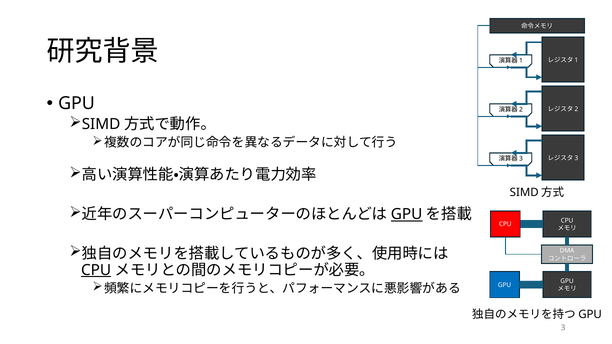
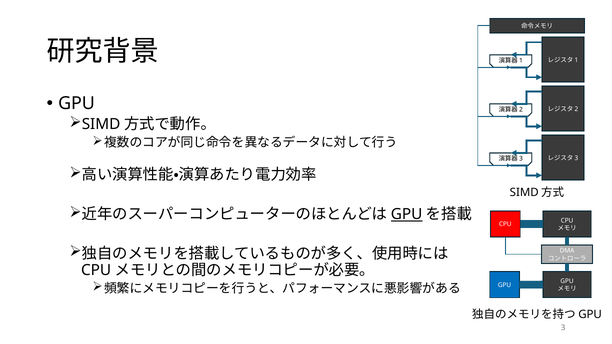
CPU underline: present -> none (96, 270)
